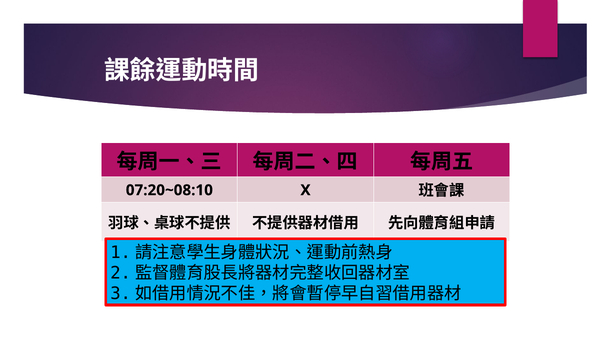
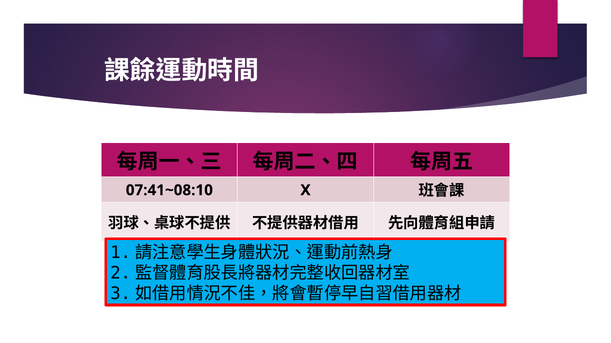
07:20~08:10: 07:20~08:10 -> 07:41~08:10 (169, 191)
